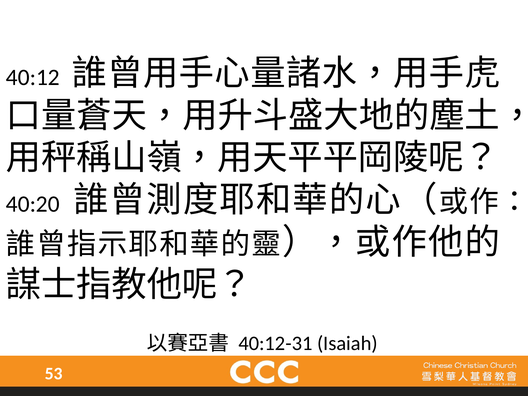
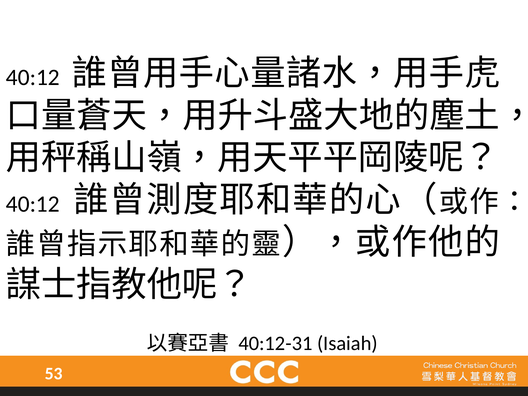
40:20: 40:20 -> 40:12 (33, 204)
